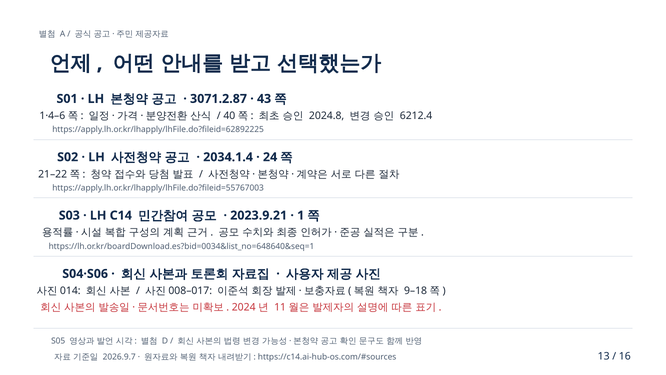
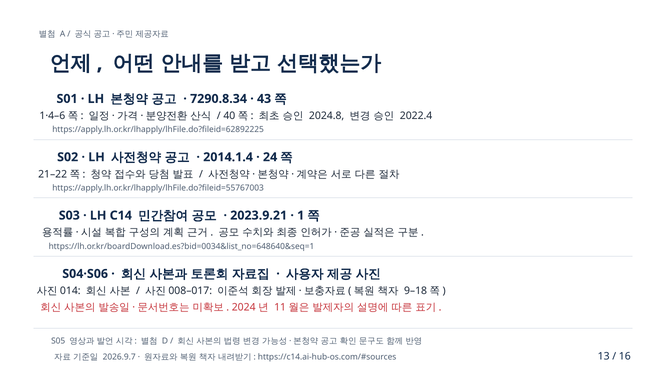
3071.2.87: 3071.2.87 -> 7290.8.34 (219, 99)
6212.4: 6212.4 -> 2022.4 (416, 116)
2034.1.4: 2034.1.4 -> 2014.1.4 (228, 157)
